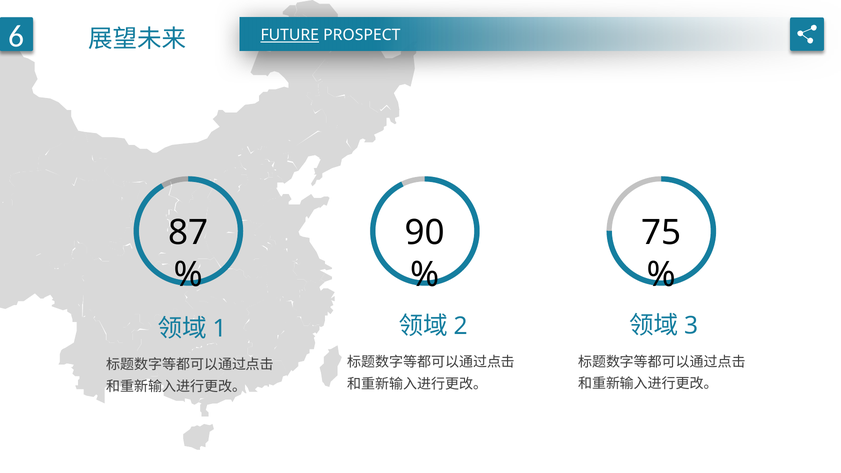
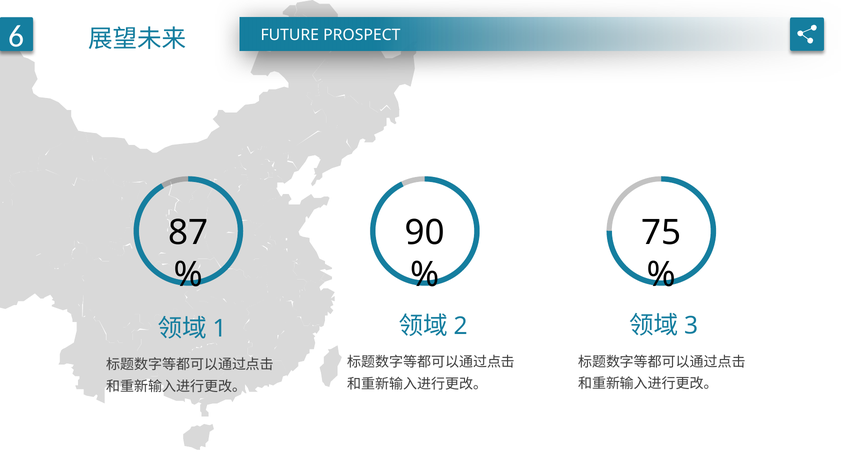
FUTURE underline: present -> none (290, 35)
